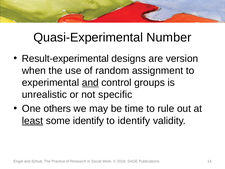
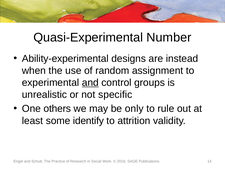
Result-experimental: Result-experimental -> Ability-experimental (65, 58)
version: version -> instead (182, 58)
time: time -> only (134, 109)
least underline: present -> none (32, 121)
to identify: identify -> attrition (134, 121)
